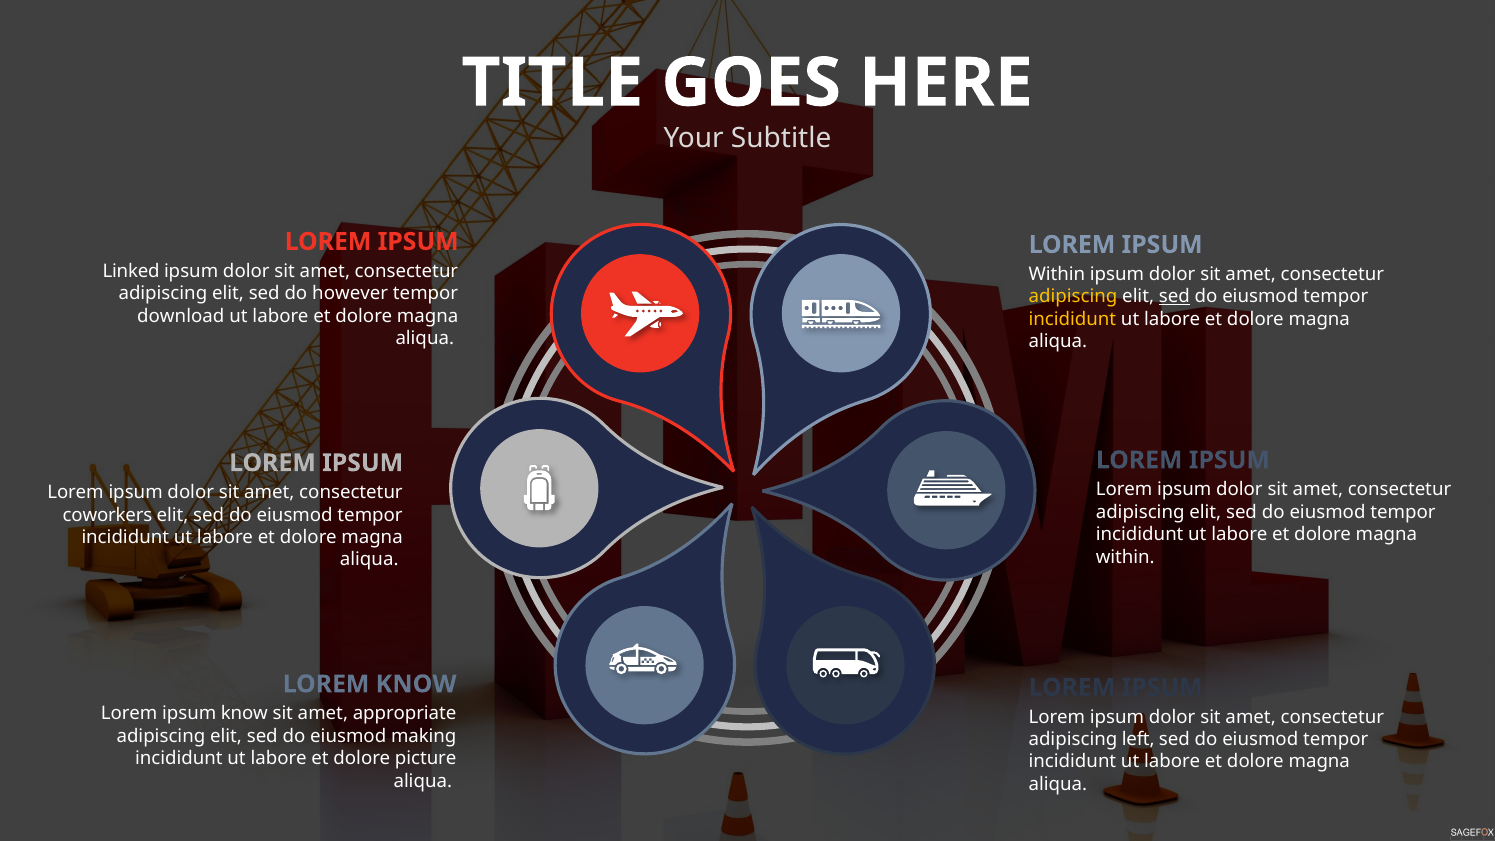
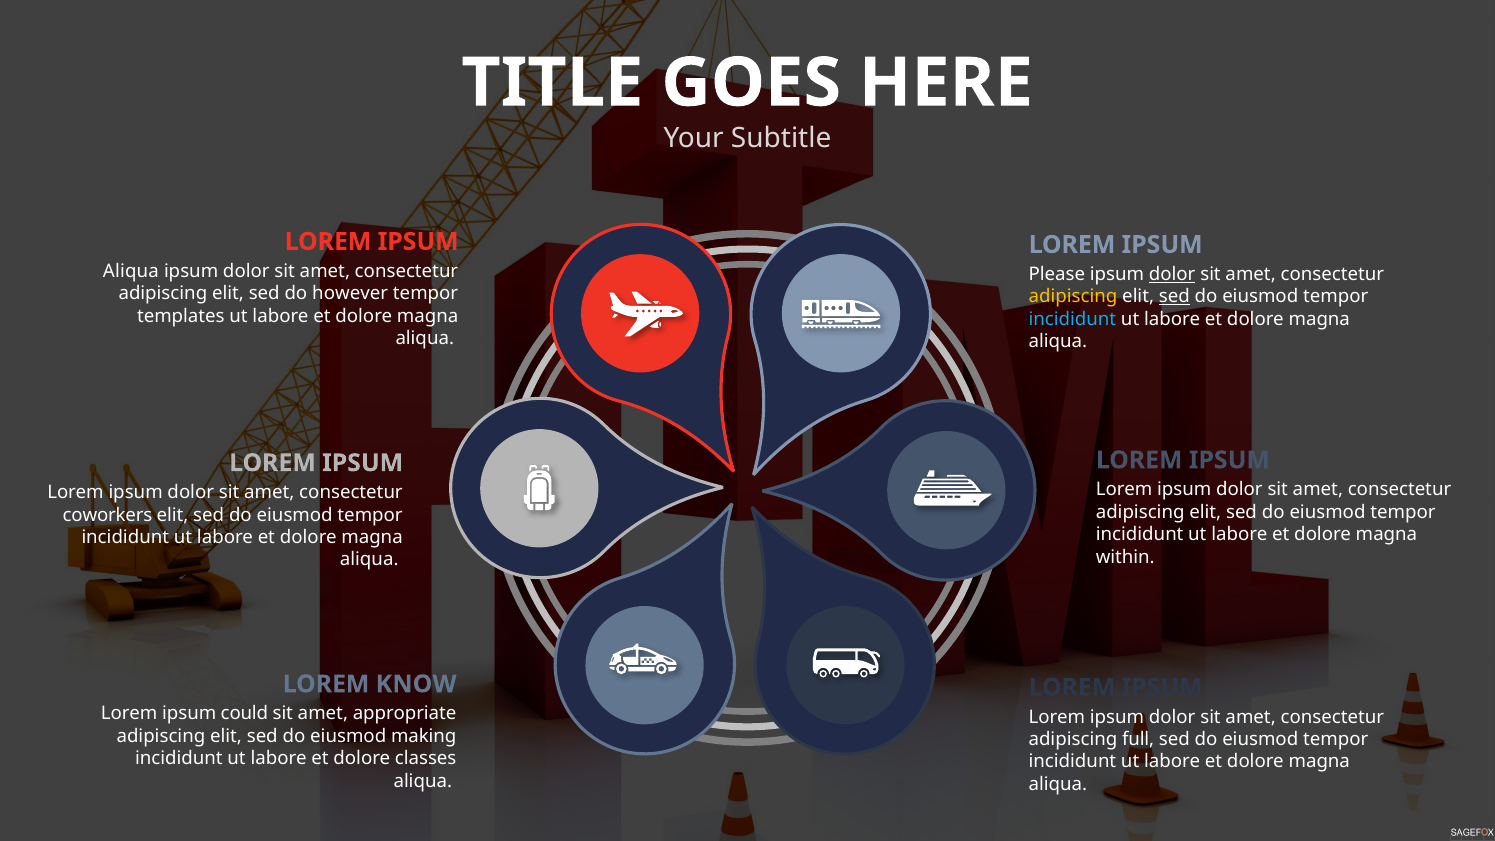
Linked: Linked -> Aliqua (131, 271)
Within: Within -> Please (1057, 274)
dolor underline: none -> present (1172, 274)
download: download -> templates (181, 316)
incididunt colour: yellow -> light blue (1072, 319)
ipsum know: know -> could (244, 714)
left: left -> full (1138, 739)
picture: picture -> classes (426, 758)
